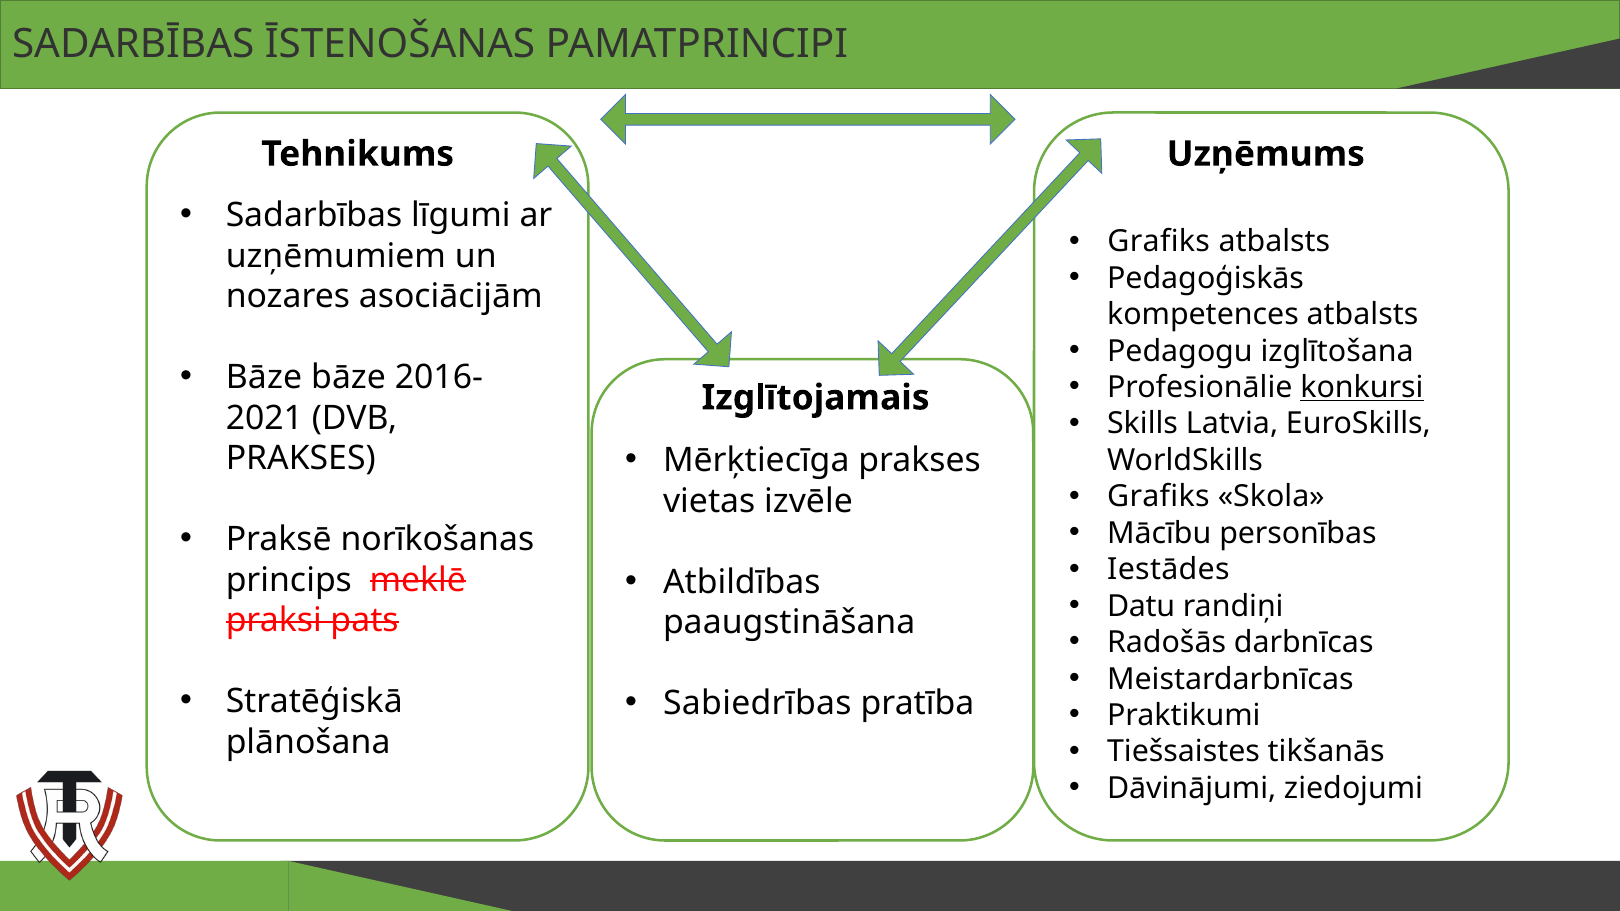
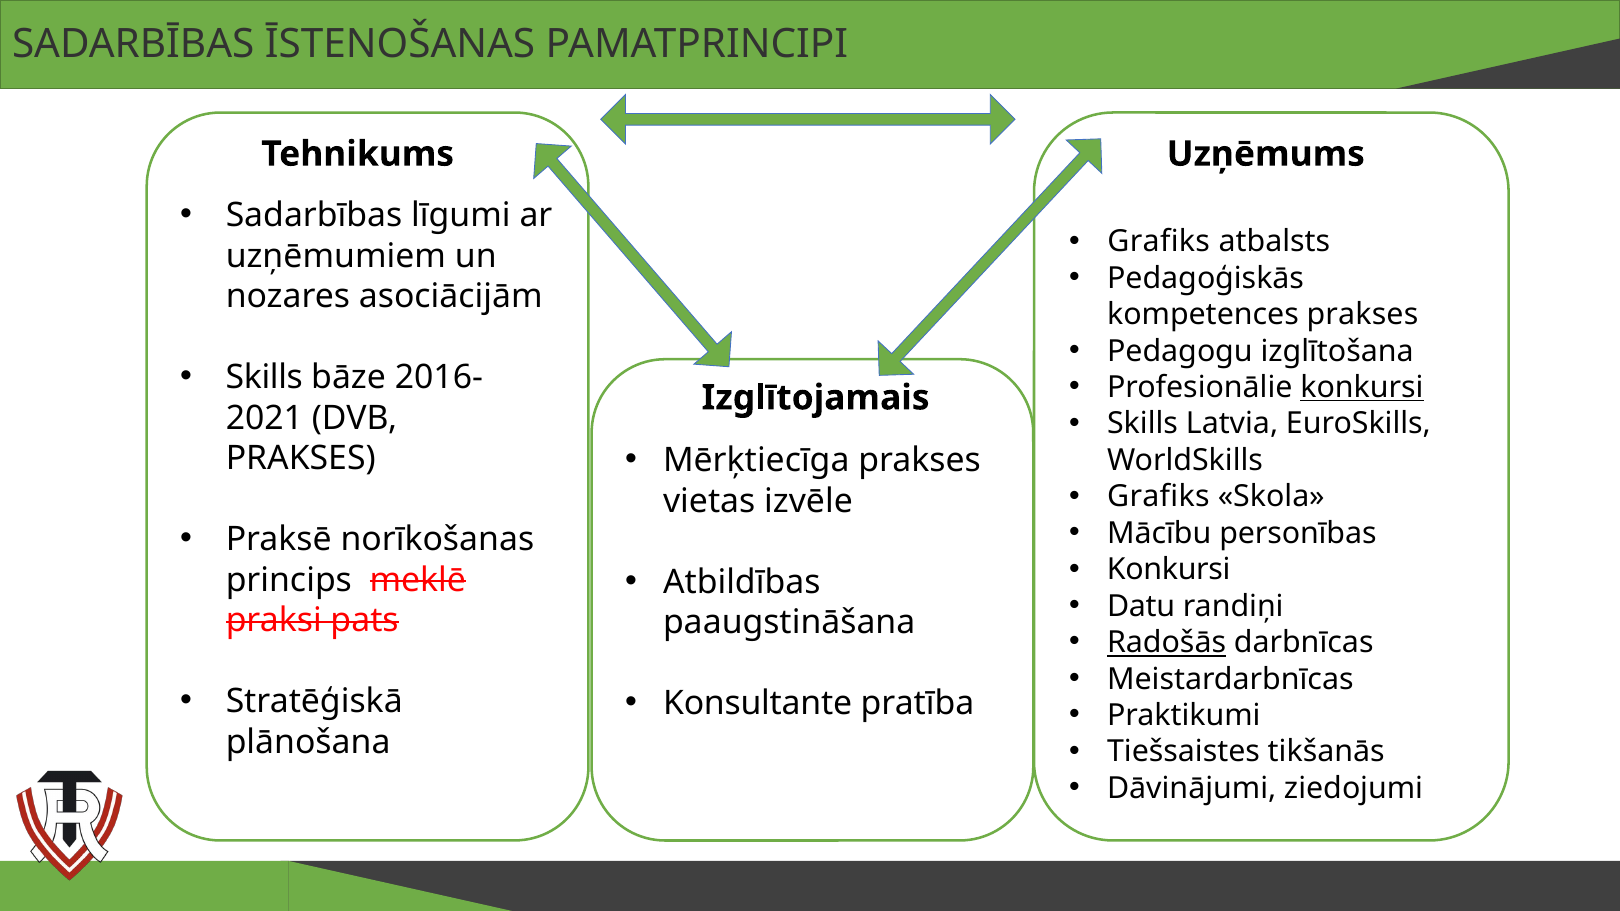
kompetences atbalsts: atbalsts -> prakses (1362, 315)
Bāze: Bāze -> Skills (264, 378)
Iestādes: Iestādes -> Konkursi (1169, 570)
Radošās underline: none -> present (1167, 643)
Sabiedrības: Sabiedrības -> Konsultante (758, 704)
